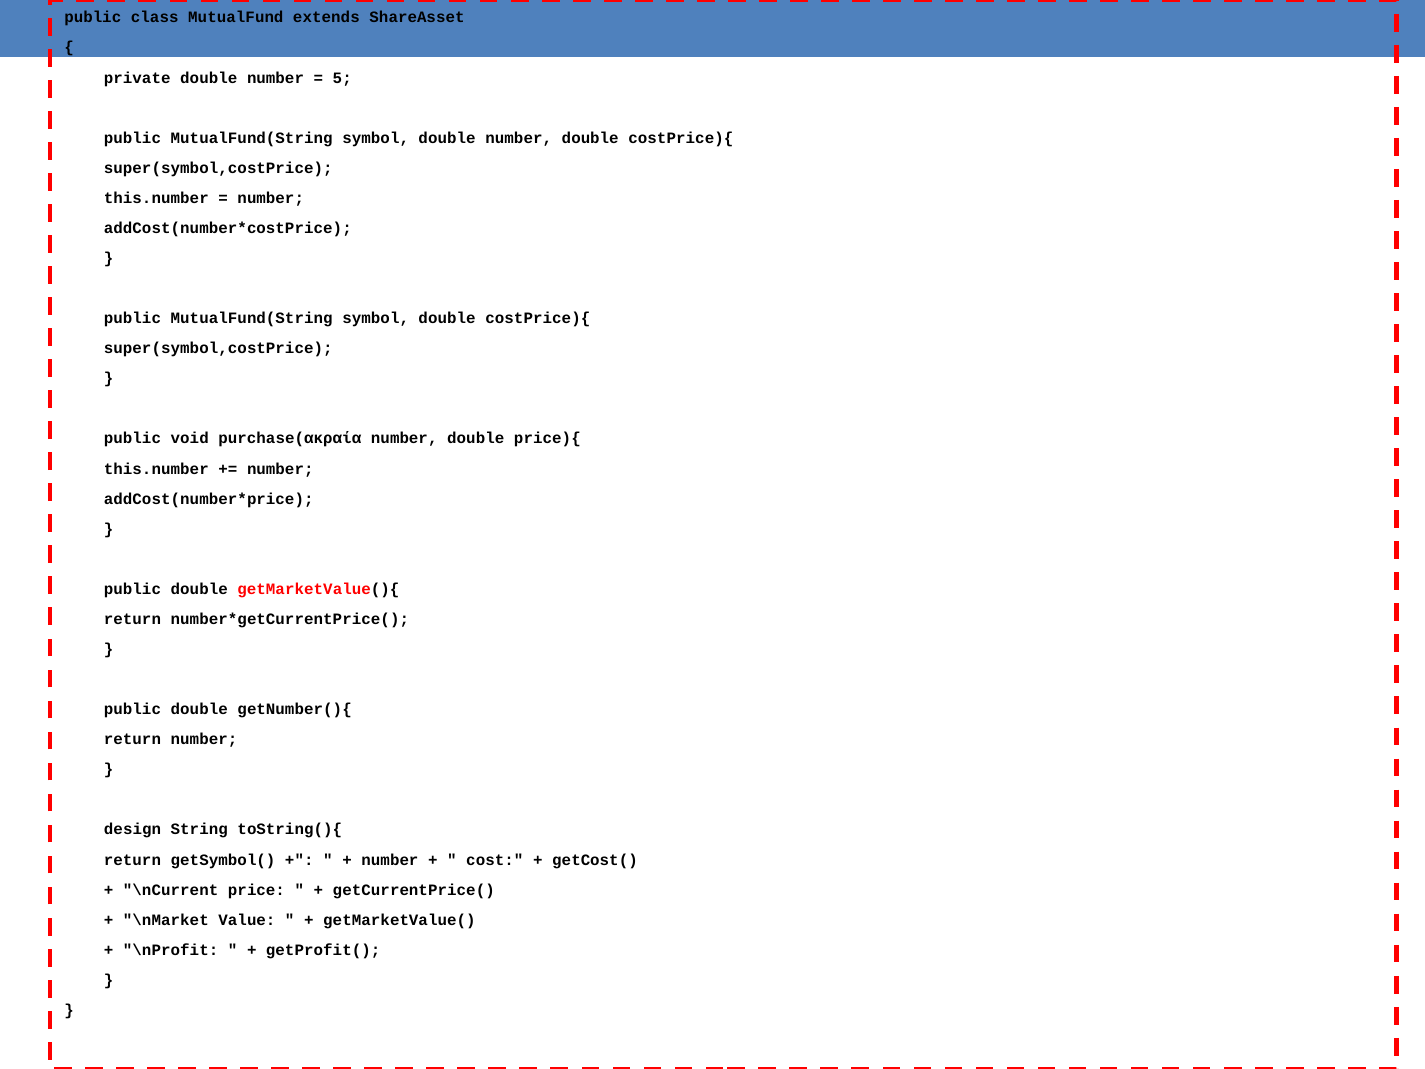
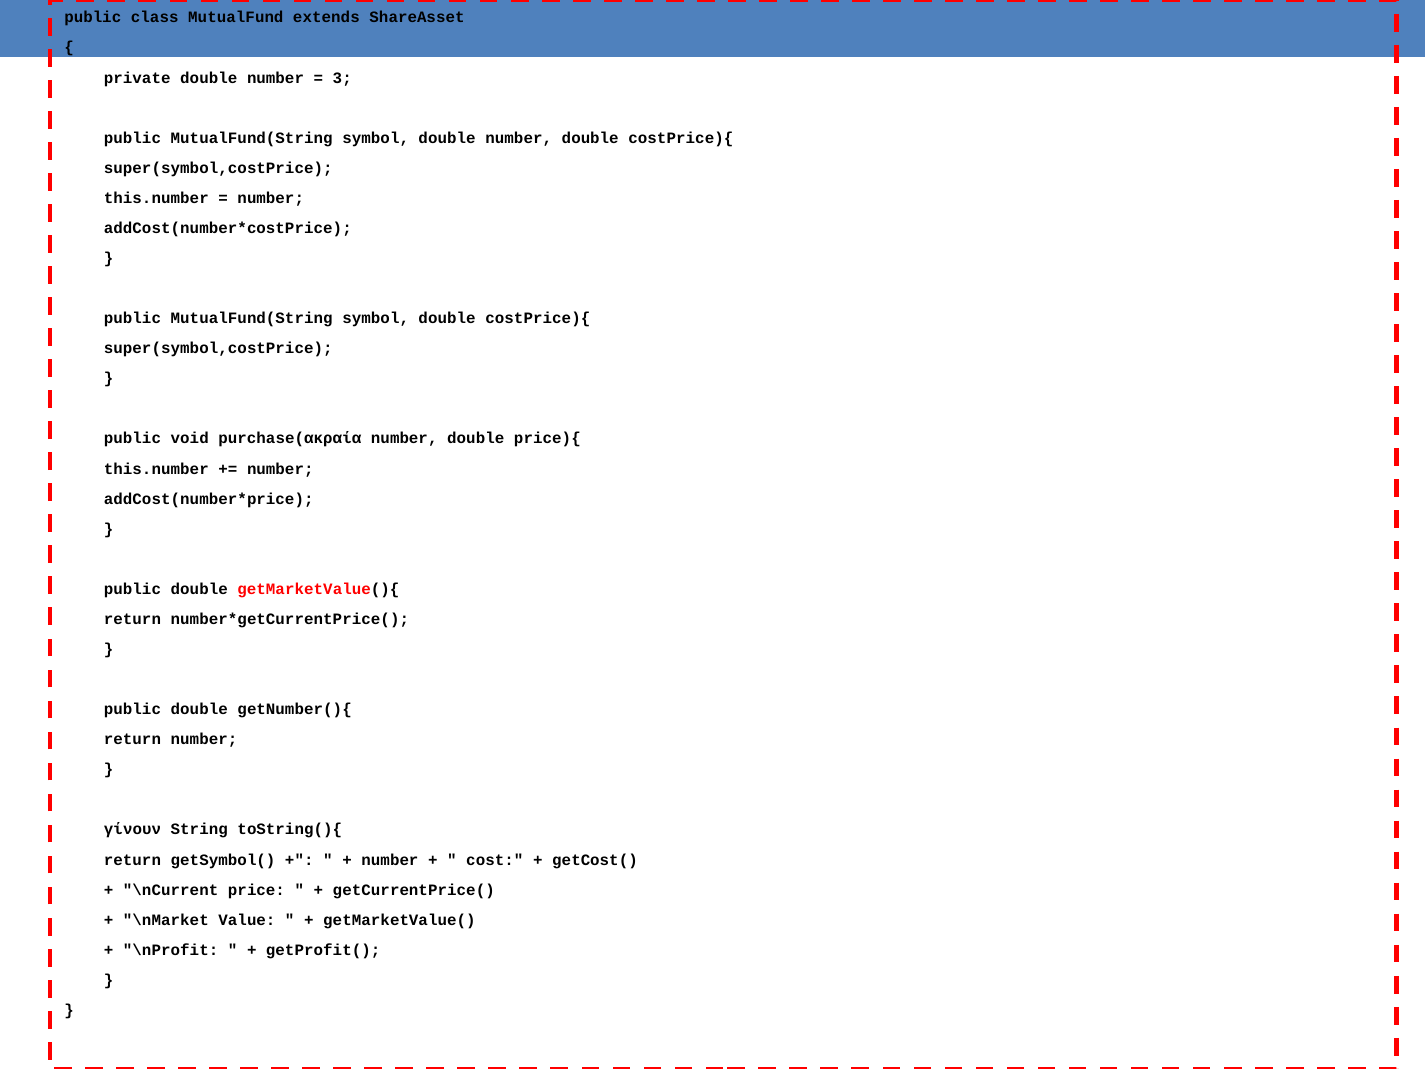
5: 5 -> 3 (342, 78)
design: design -> γίνουν (133, 830)
